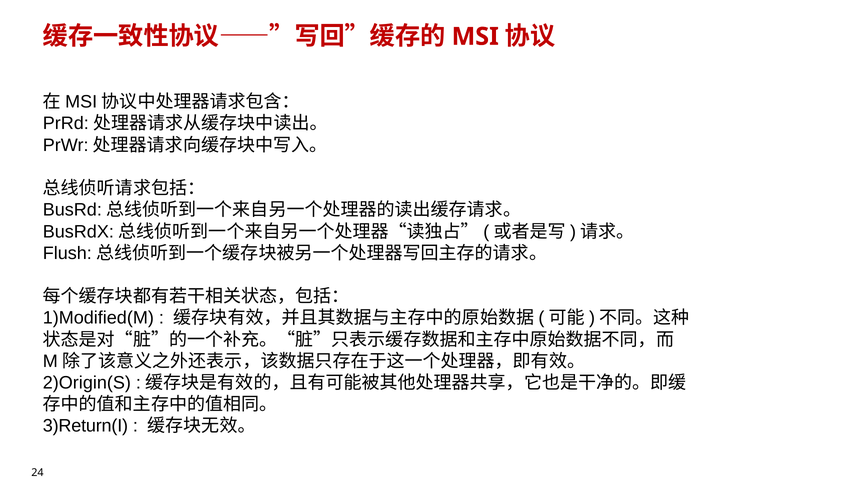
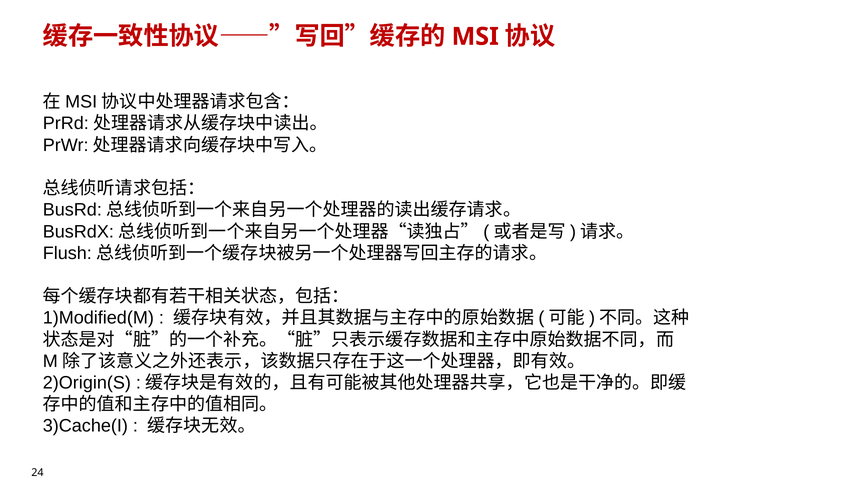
3)Return(I: 3)Return(I -> 3)Cache(I (85, 426)
